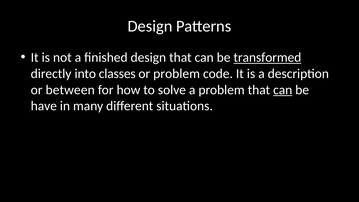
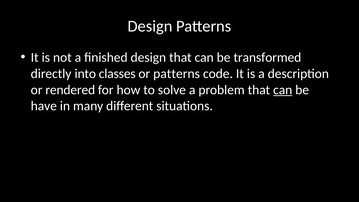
transformed underline: present -> none (267, 57)
or problem: problem -> patterns (177, 74)
between: between -> rendered (70, 90)
